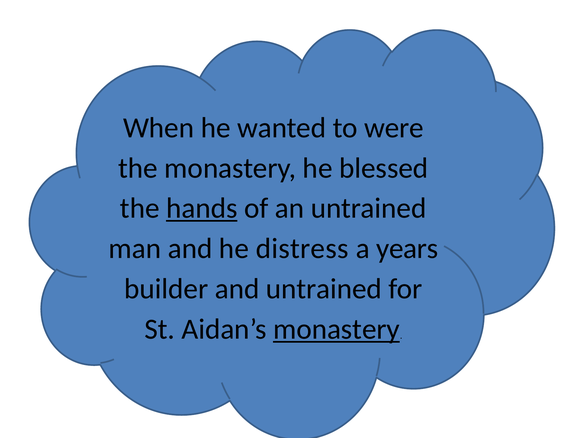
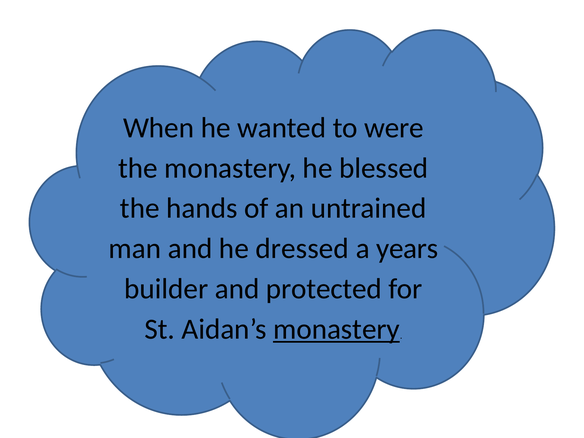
hands underline: present -> none (202, 208)
distress: distress -> dressed (302, 249)
and untrained: untrained -> protected (324, 289)
